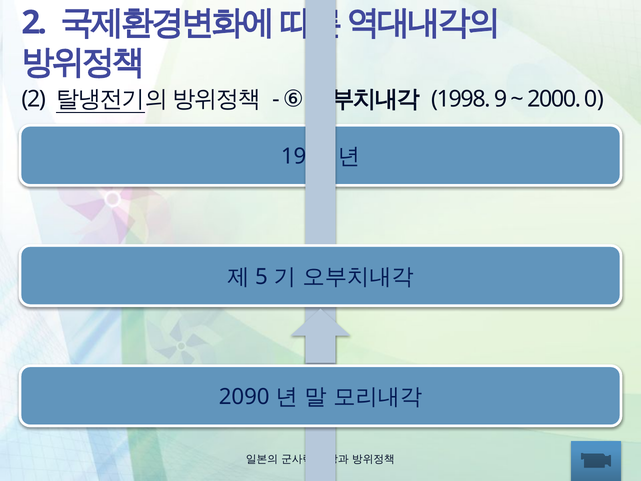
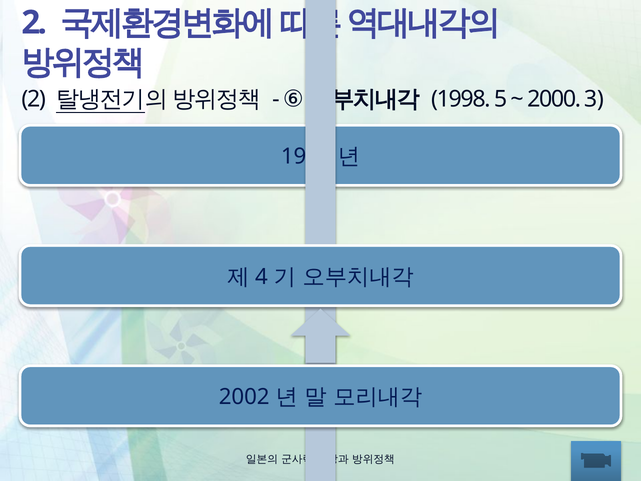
9: 9 -> 5 (501, 99)
0: 0 -> 3 (594, 99)
5: 5 -> 4 (261, 277)
2090: 2090 -> 2002 (244, 397)
